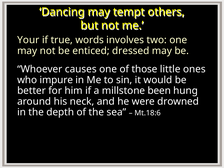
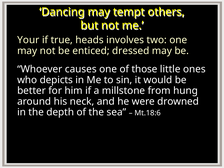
words: words -> heads (90, 40)
impure: impure -> depicts (56, 80)
been: been -> from (159, 91)
